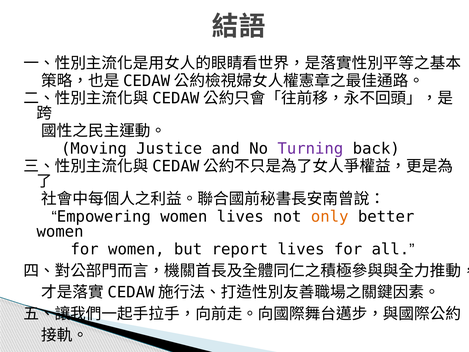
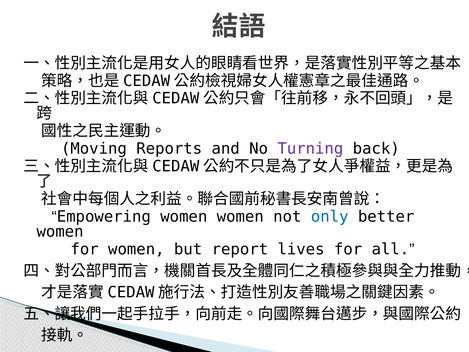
Justice: Justice -> Reports (169, 149)
women lives: lives -> women (240, 217)
only colour: orange -> blue (330, 217)
